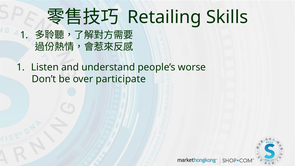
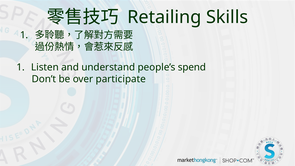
worse: worse -> spend (192, 67)
